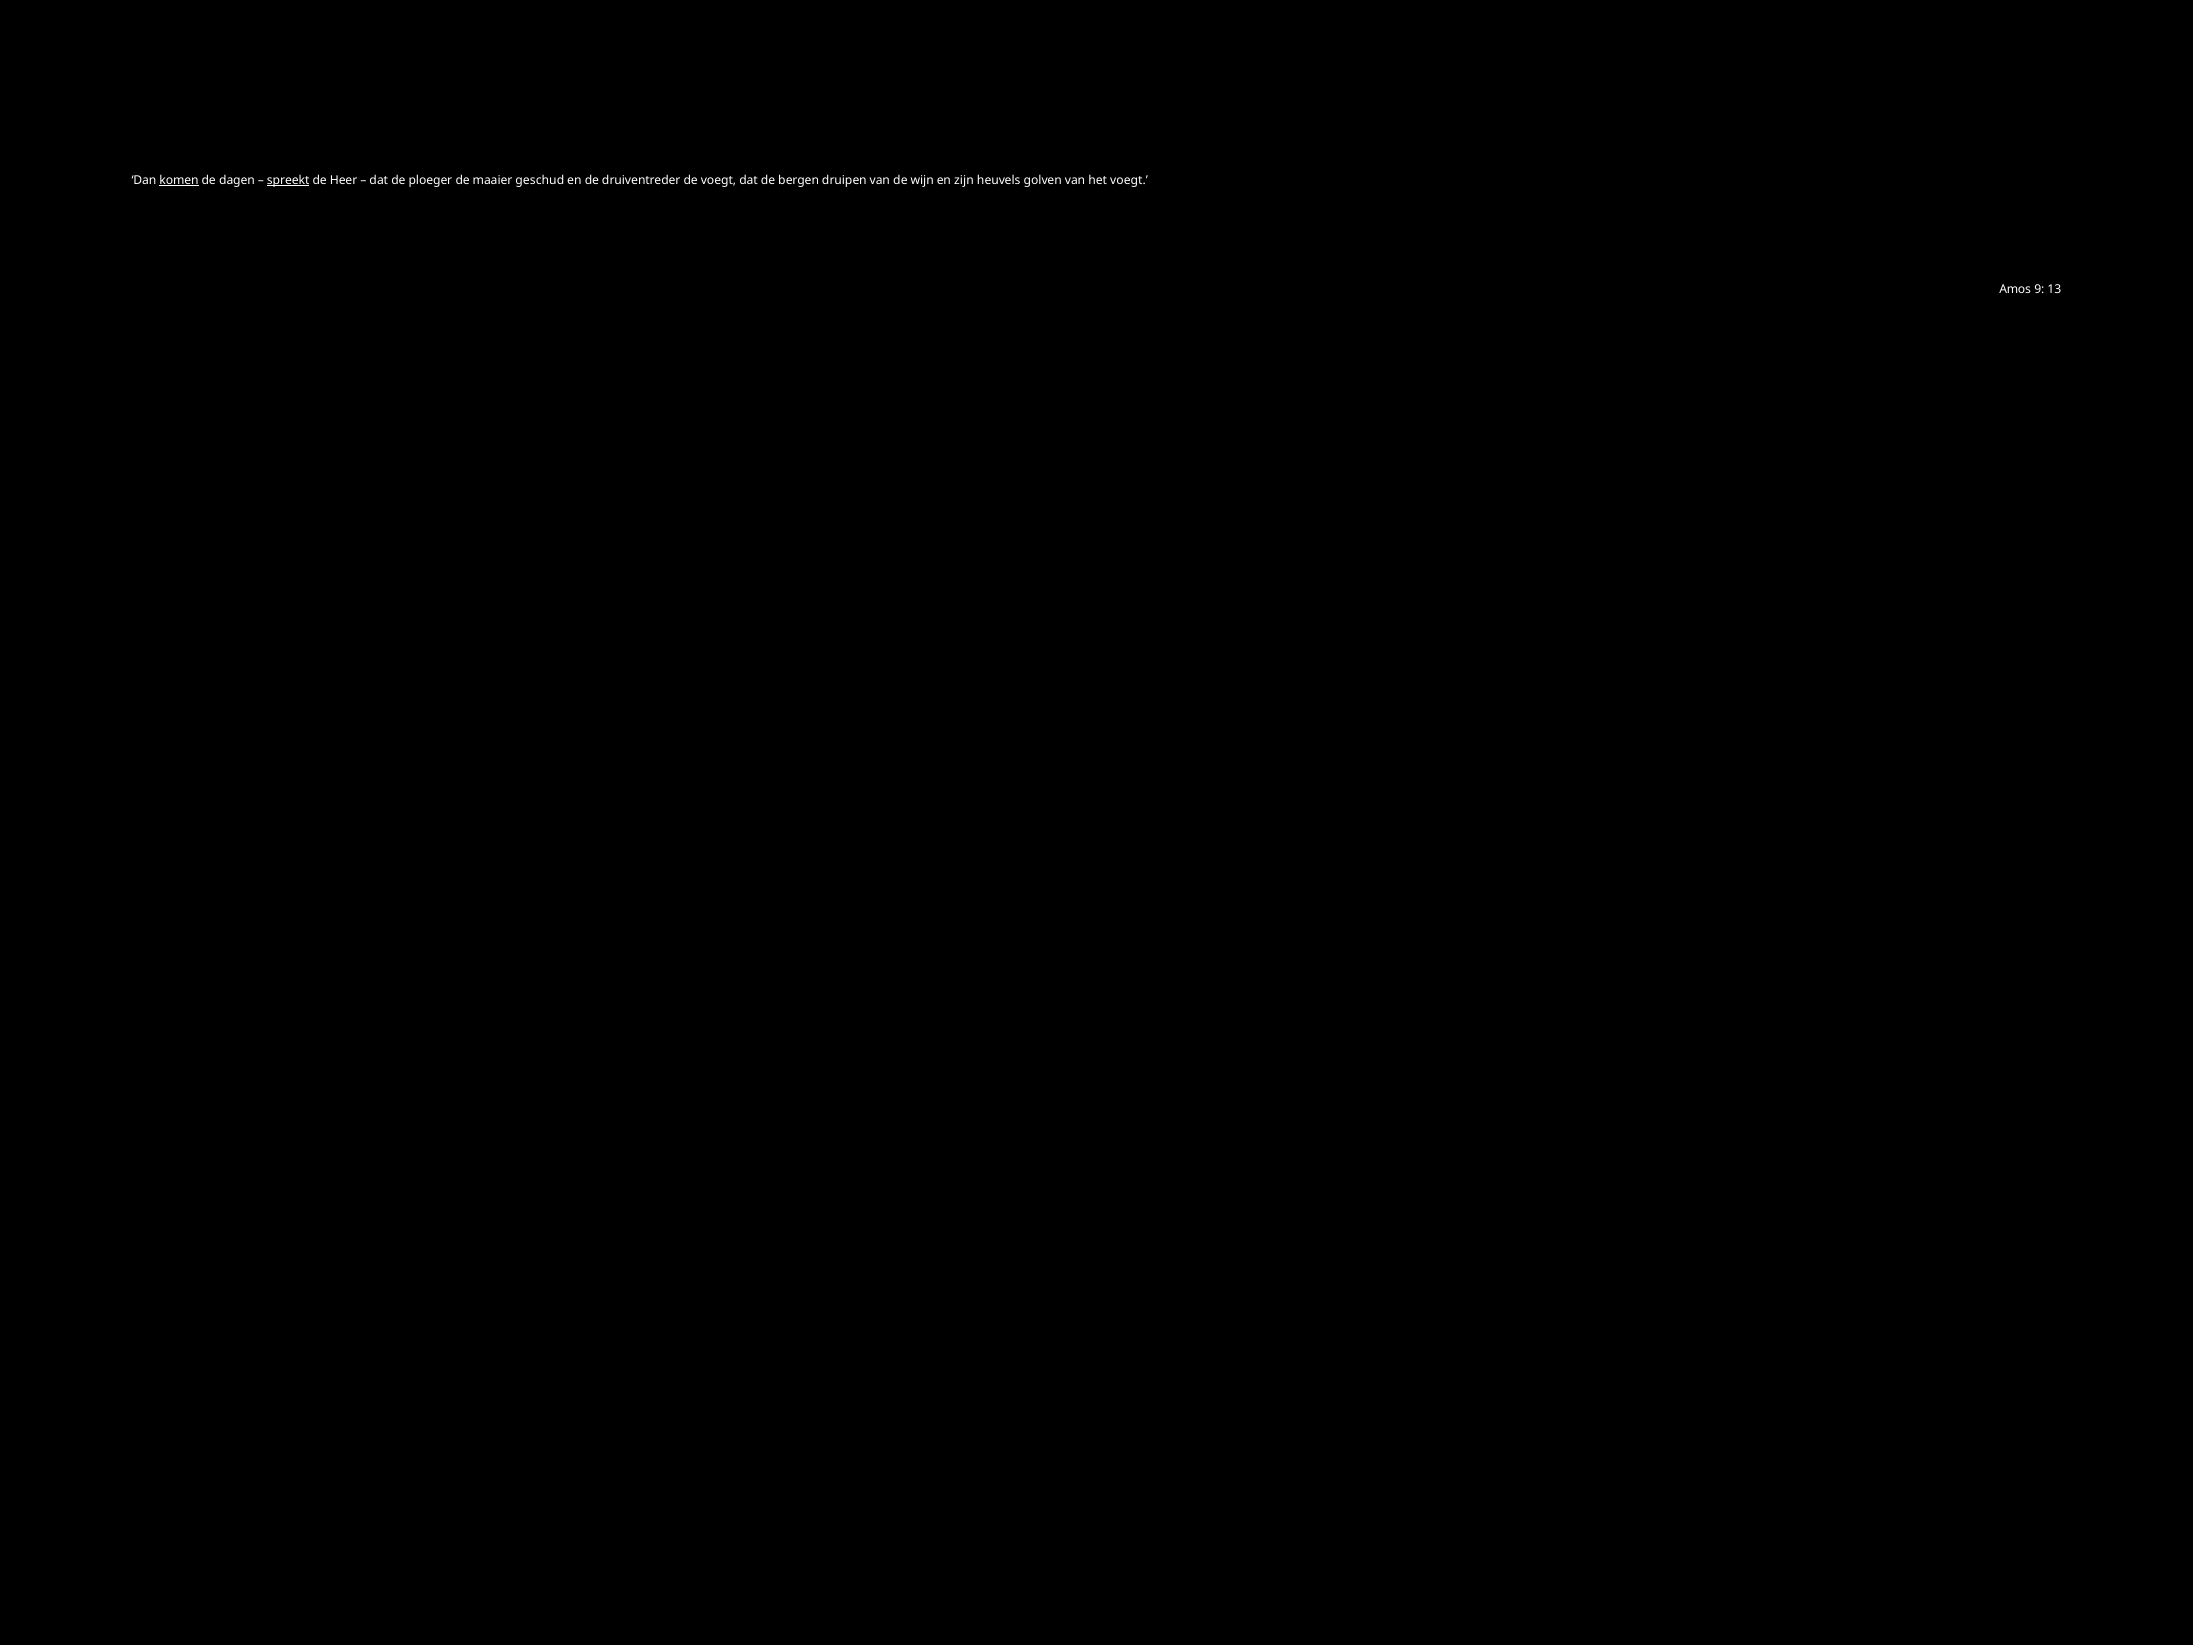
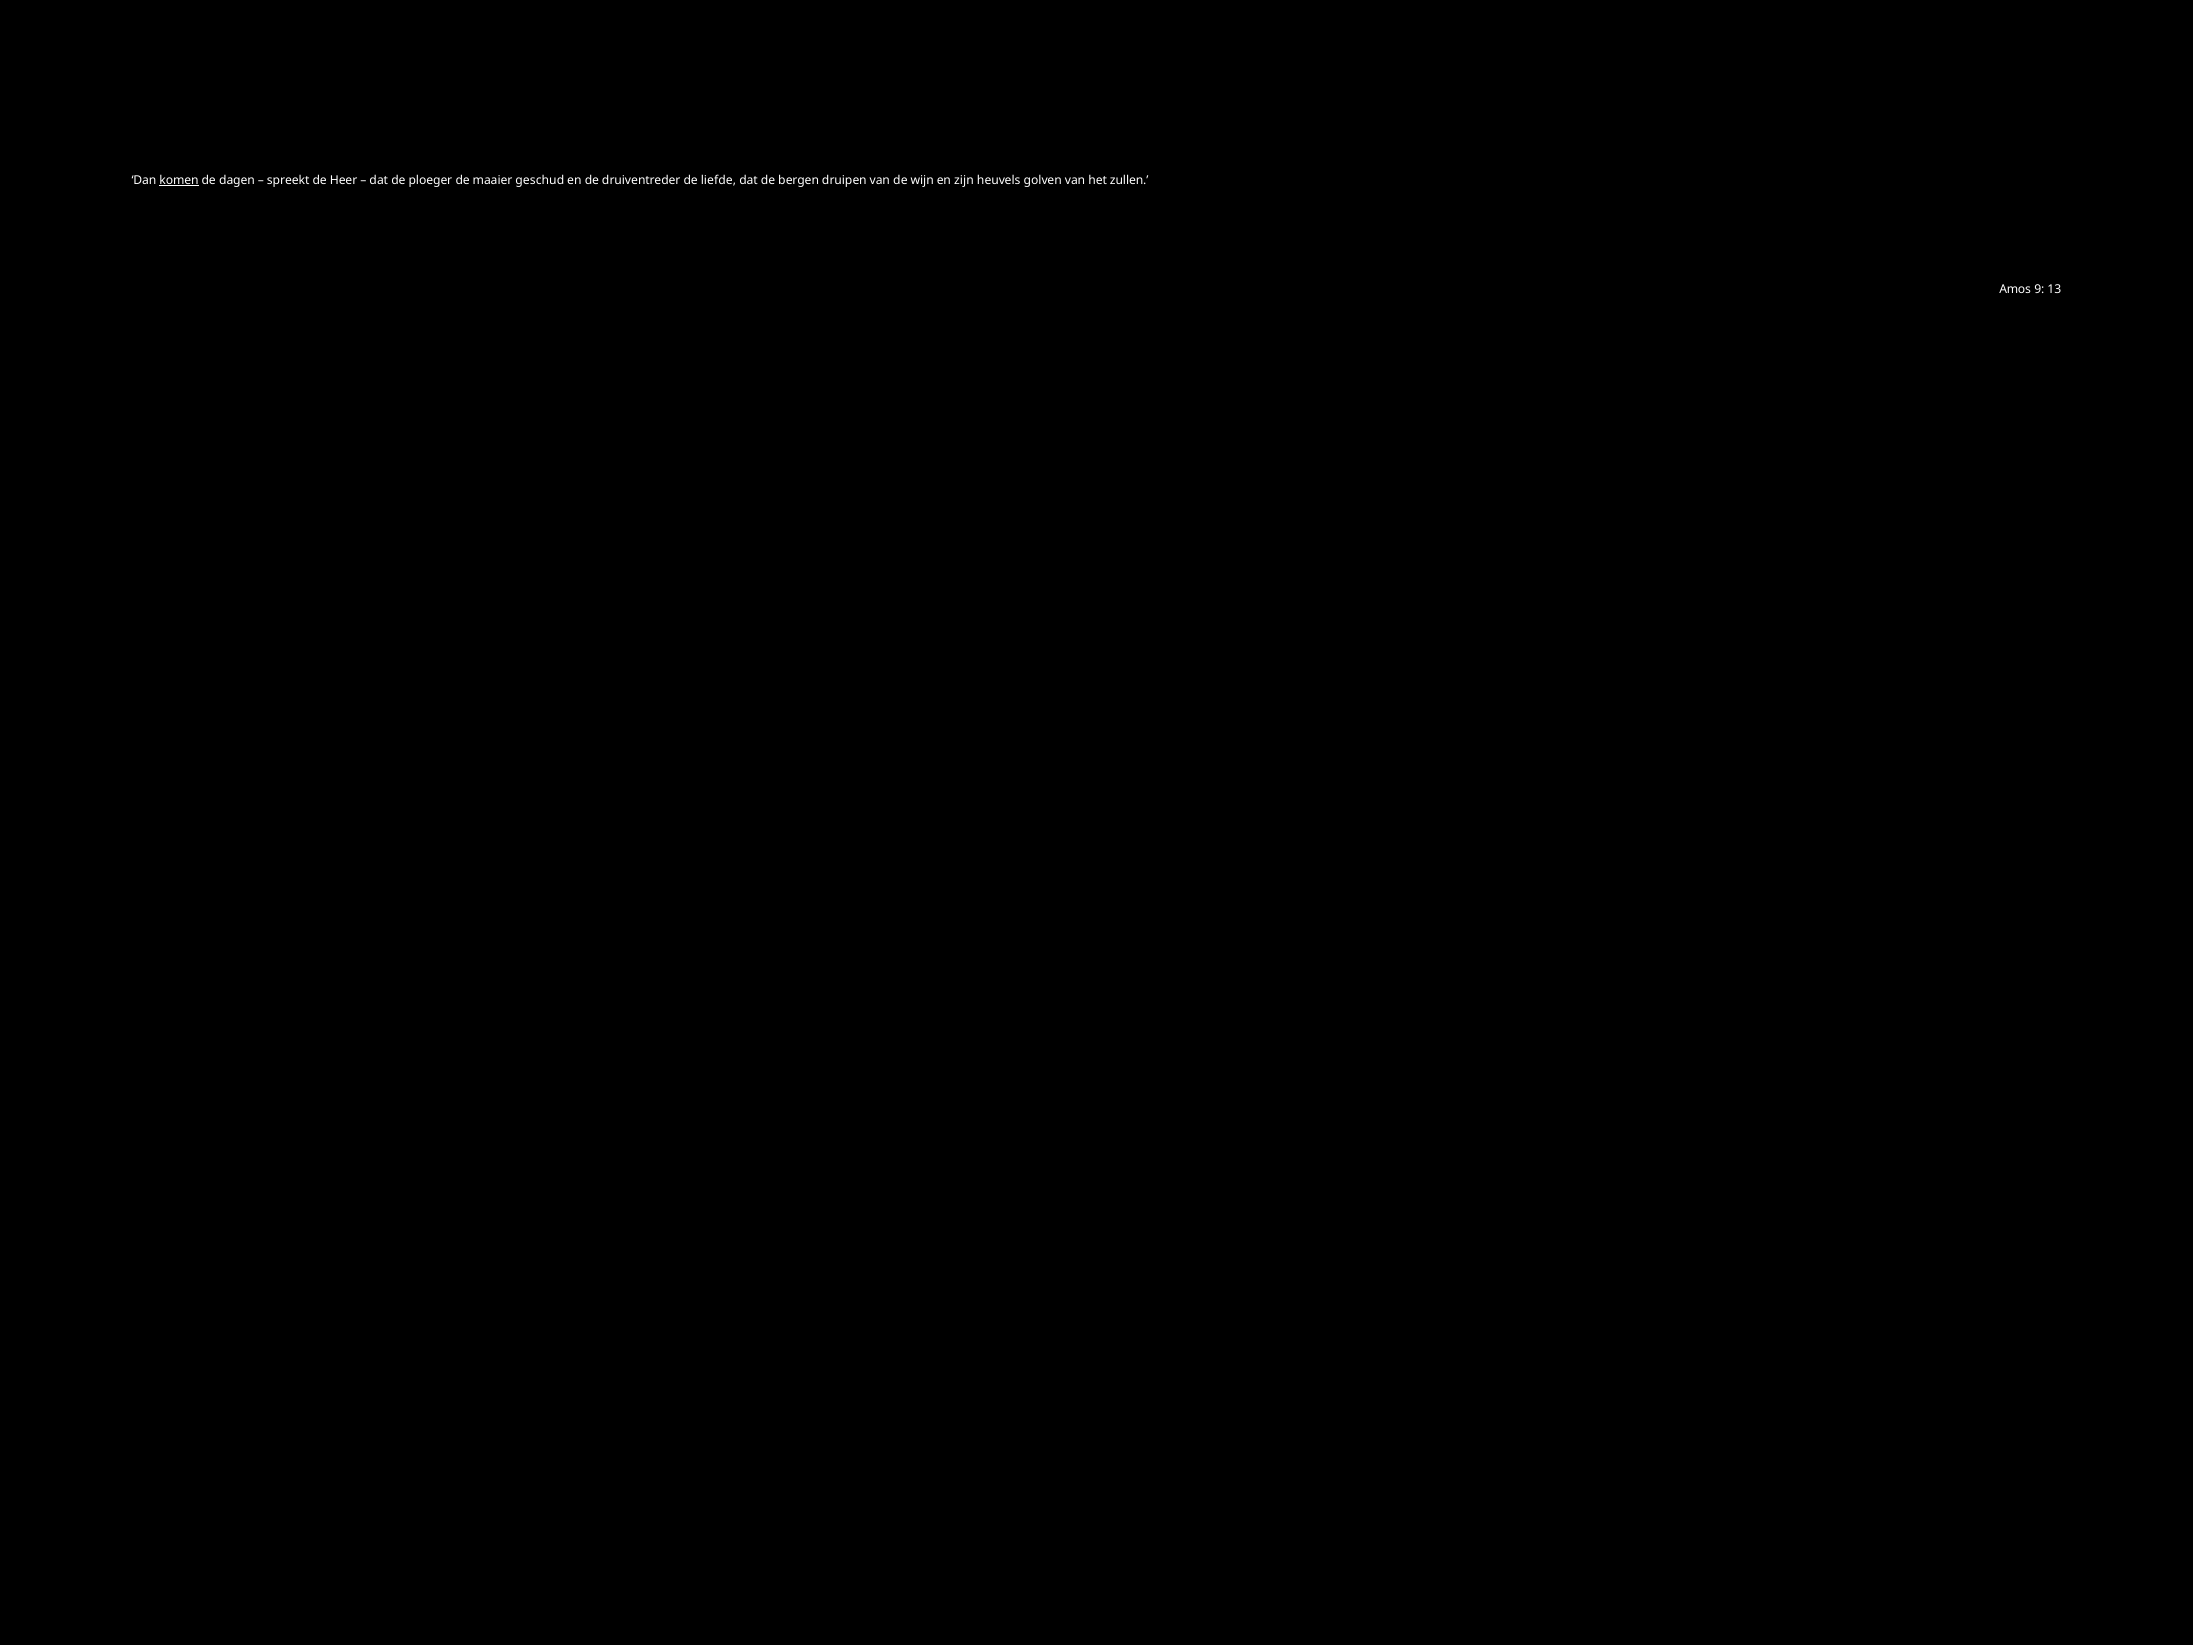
spreekt underline: present -> none (288, 180)
de voegt: voegt -> liefde (718, 180)
het voegt: voegt -> zullen (1129, 180)
